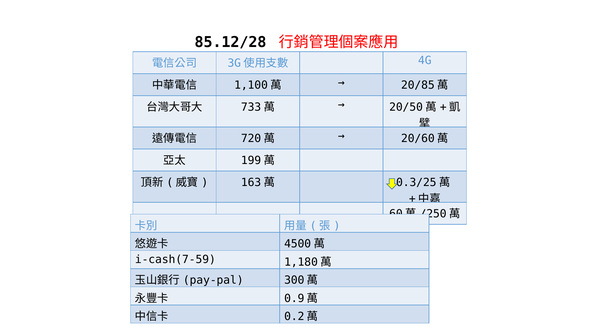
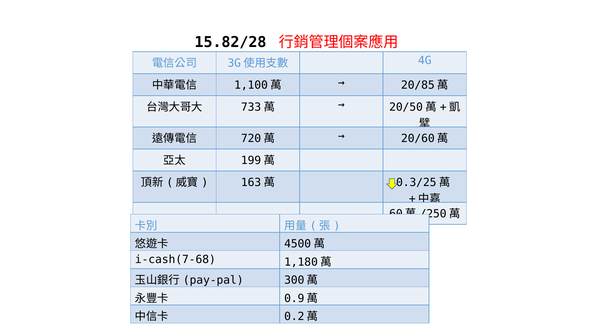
85.12/28: 85.12/28 -> 15.82/28 (230, 42)
i-cash(7-59: i-cash(7-59 -> i-cash(7-68 (175, 259)
